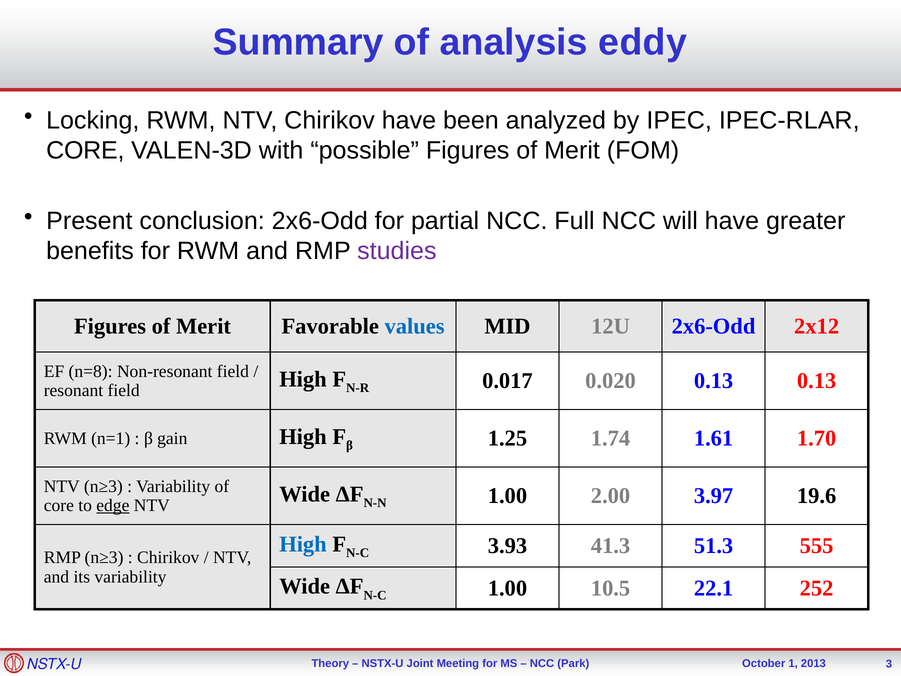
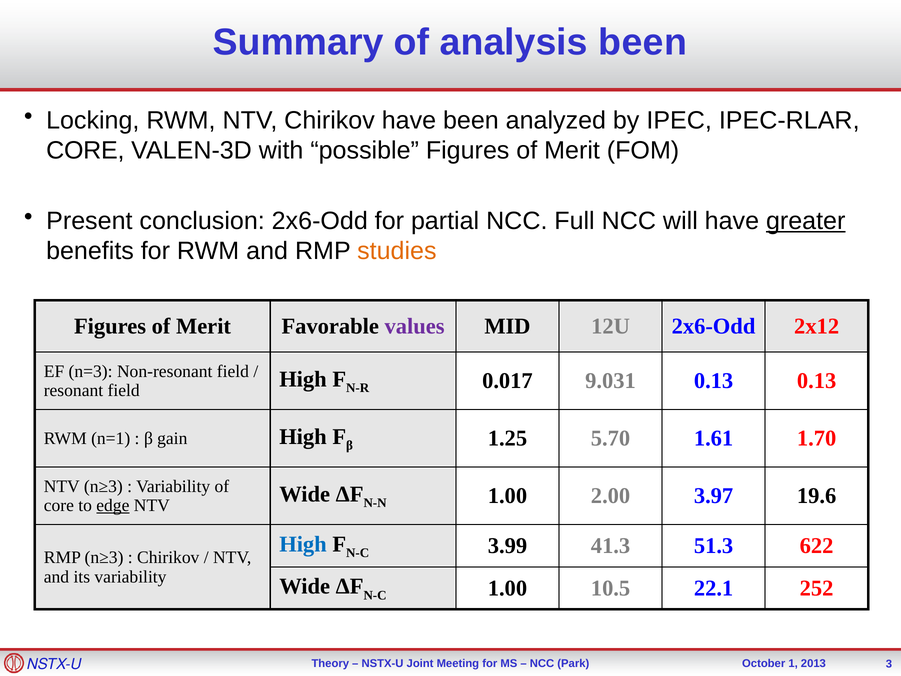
analysis eddy: eddy -> been (643, 42)
greater underline: none -> present (806, 221)
studies colour: purple -> orange (397, 251)
values colour: blue -> purple (415, 326)
n=8: n=8 -> n=3 (91, 371)
0.020: 0.020 -> 9.031 (611, 381)
1.74: 1.74 -> 5.70 (611, 438)
3.93: 3.93 -> 3.99 (507, 546)
555: 555 -> 622 (817, 546)
